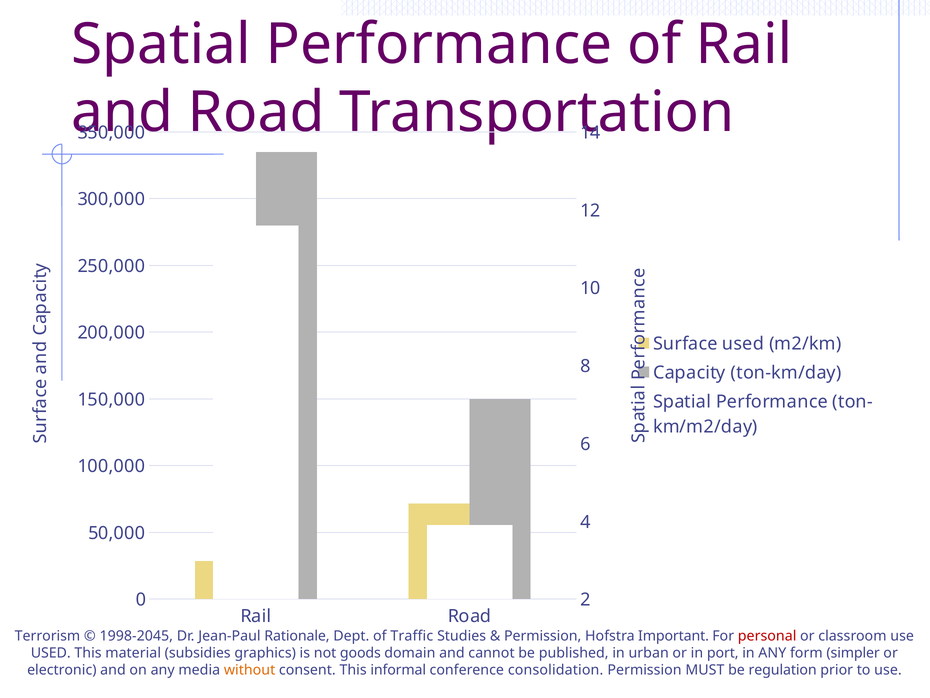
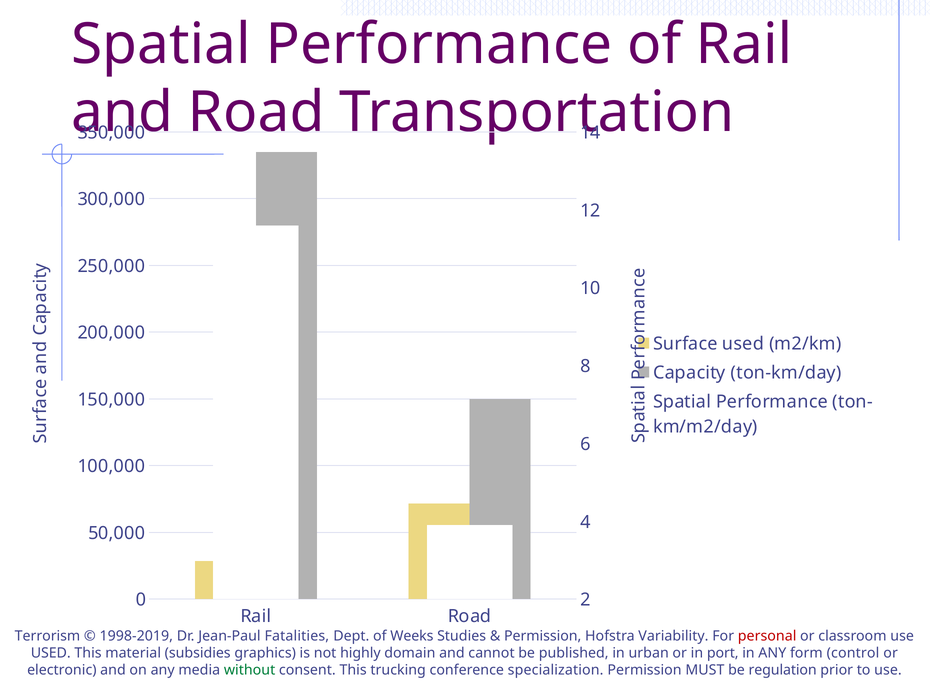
1998-2045: 1998-2045 -> 1998-2019 (136, 636)
Rationale: Rationale -> Fatalities (297, 636)
Traffic: Traffic -> Weeks (412, 636)
Important: Important -> Variability (673, 636)
goods: goods -> highly (360, 653)
simpler: simpler -> control (853, 653)
without colour: orange -> green (250, 670)
informal: informal -> trucking (398, 670)
consolidation: consolidation -> specialization (556, 670)
